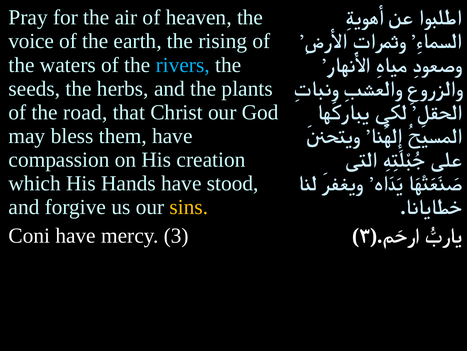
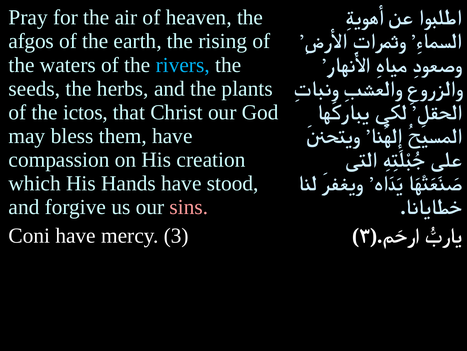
voice: voice -> afgos (31, 41)
road: road -> ictos (85, 112)
sins colour: yellow -> pink (189, 207)
